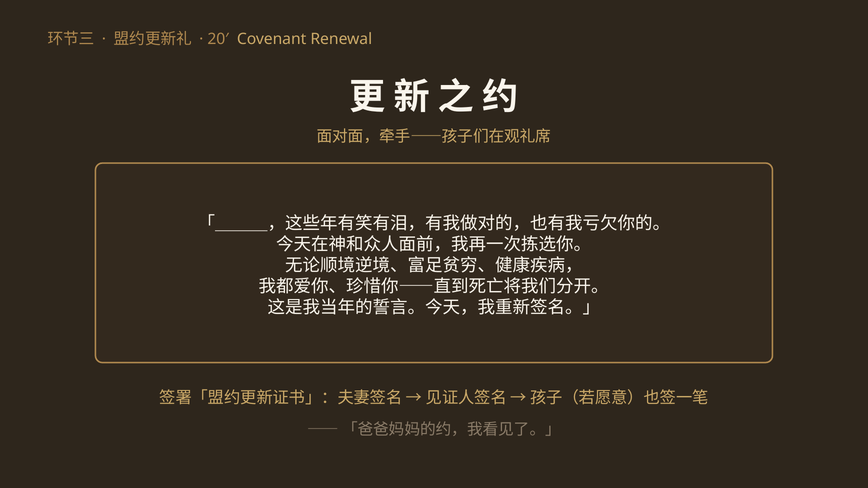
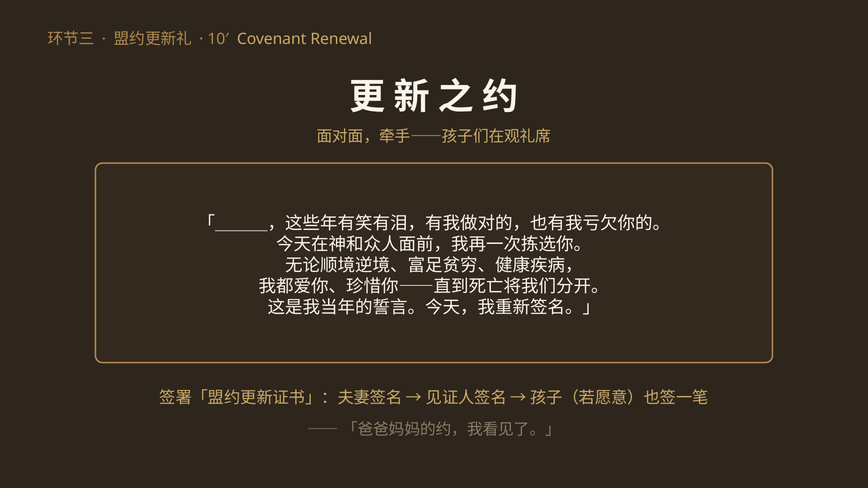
20′: 20′ -> 10′ (218, 39)
